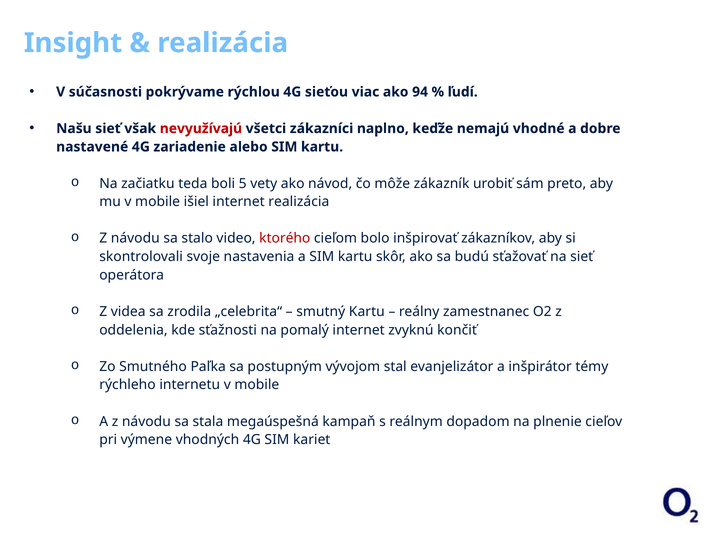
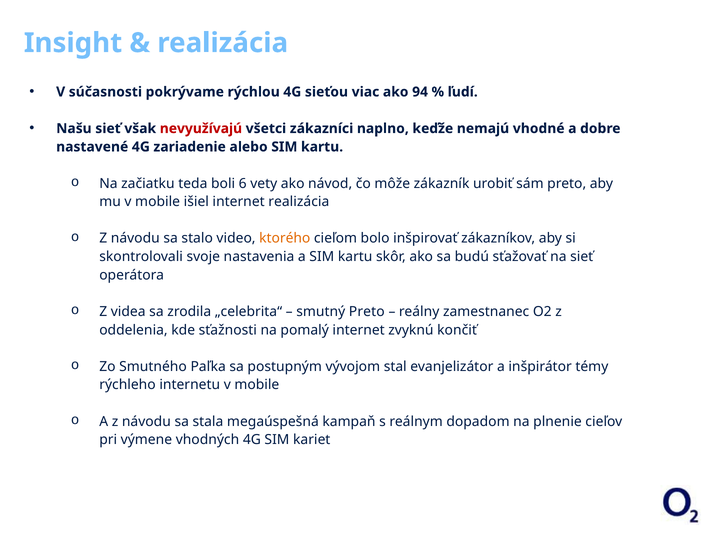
5: 5 -> 6 (243, 183)
ktorého colour: red -> orange (285, 238)
smutný Kartu: Kartu -> Preto (367, 311)
